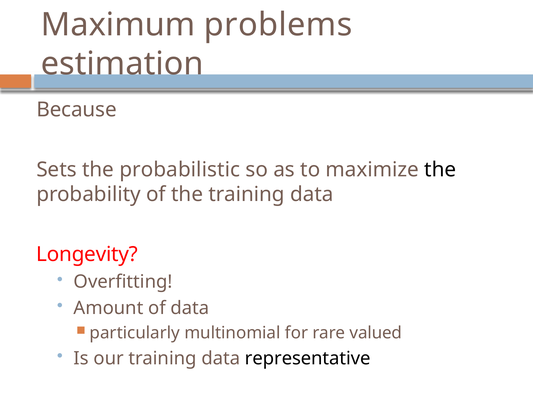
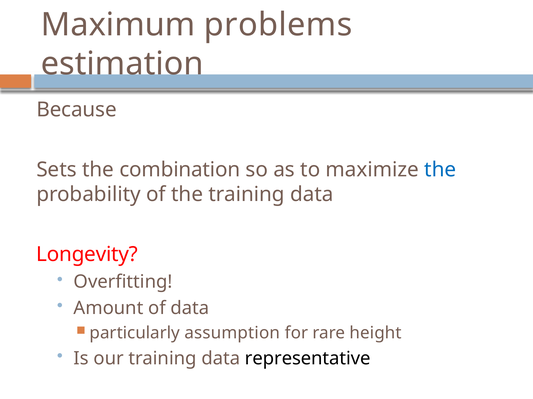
probabilistic: probabilistic -> combination (180, 170)
the colour: black -> blue (440, 170)
multinomial: multinomial -> assumption (232, 334)
valued: valued -> height (376, 334)
